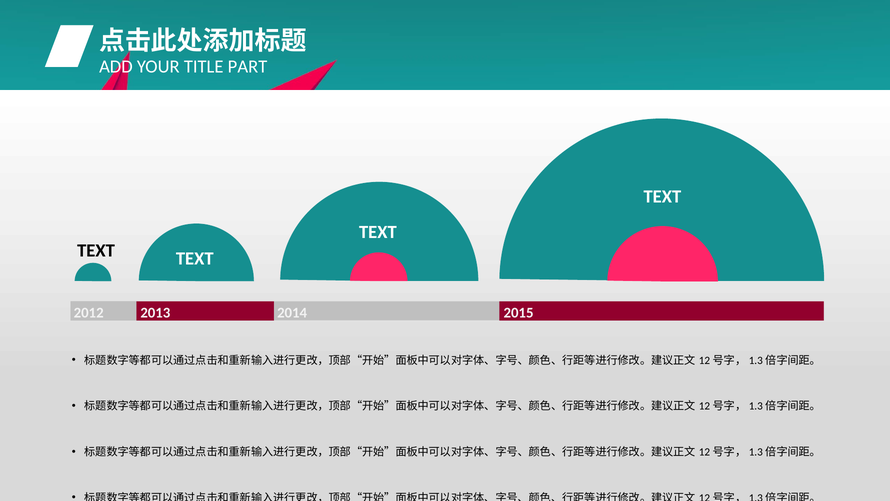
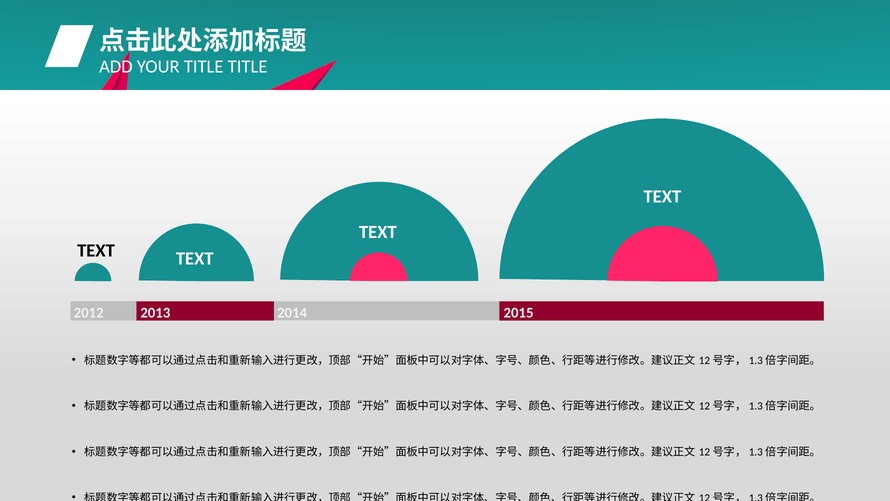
TITLE PART: PART -> TITLE (248, 67)
